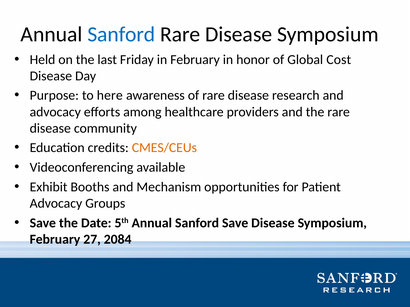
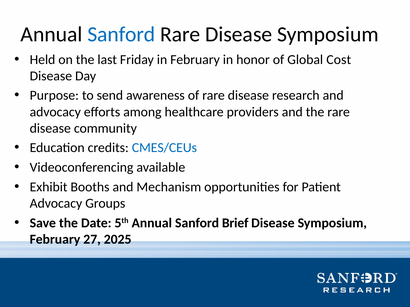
here: here -> send (110, 96)
CMES/CEUs colour: orange -> blue (164, 148)
Sanford Save: Save -> Brief (235, 223)
2084: 2084 -> 2025 (118, 240)
